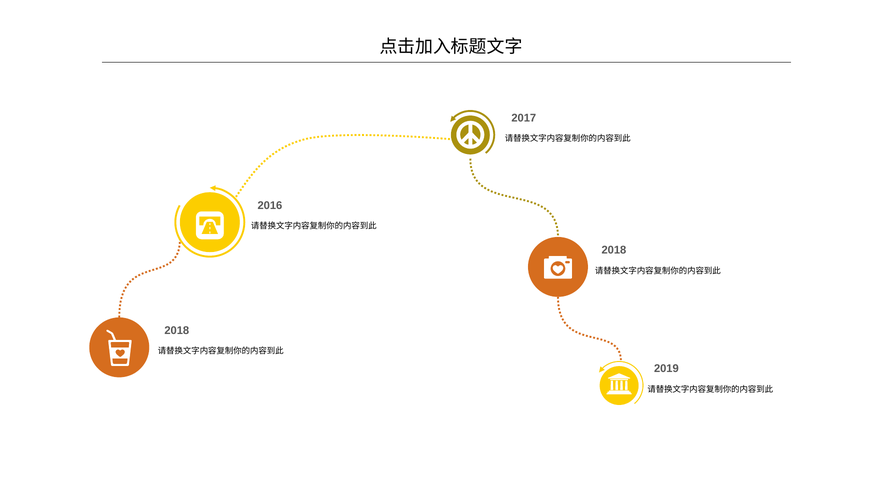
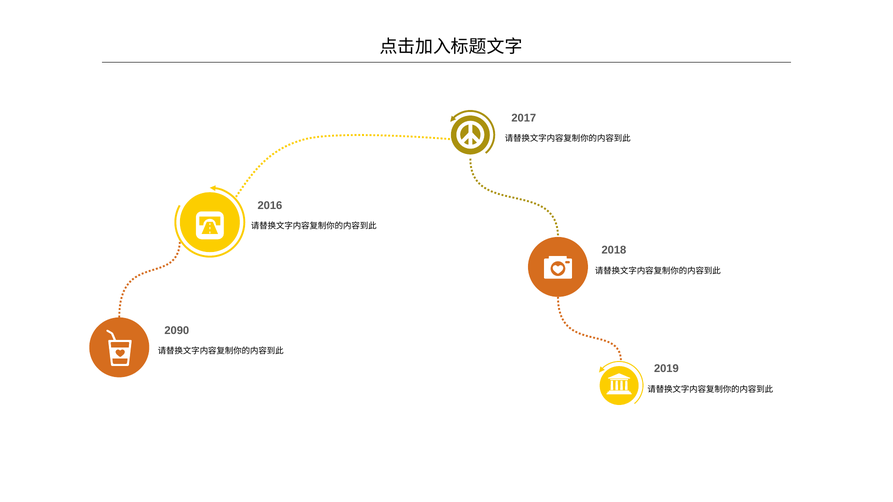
2018: 2018 -> 2090 (177, 331)
